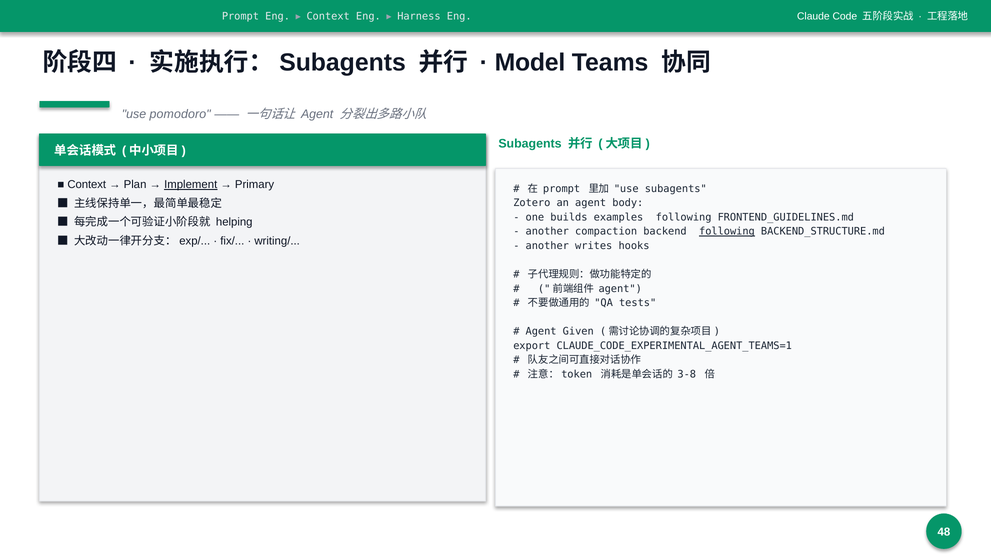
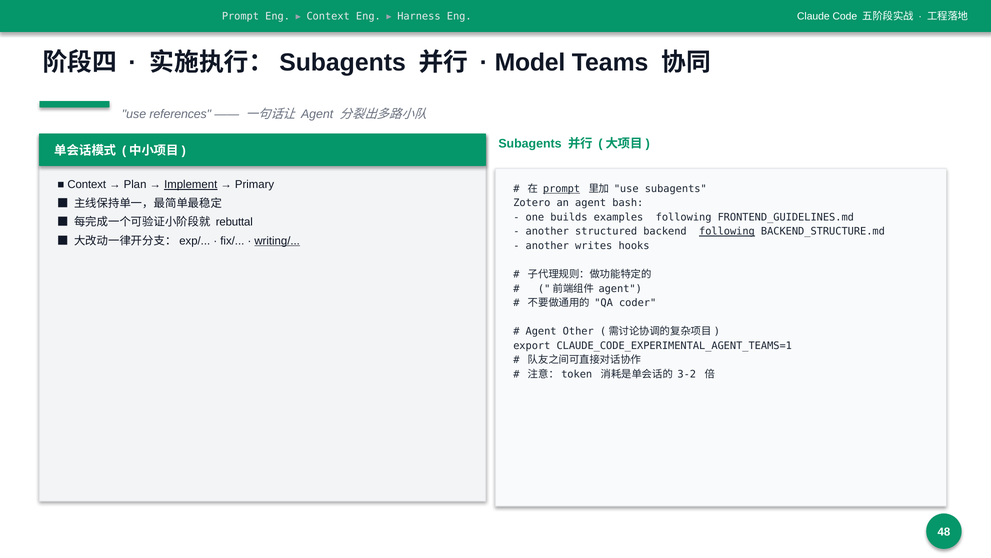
pomodoro: pomodoro -> references (180, 114)
prompt underline: none -> present (562, 189)
body: body -> bash (628, 203)
helping: helping -> rebuttal (234, 222)
compaction: compaction -> structured (606, 231)
writing/ underline: none -> present (277, 241)
tests: tests -> coder (638, 303)
Given: Given -> Other (578, 331)
3-8: 3-8 -> 3-2 (687, 374)
